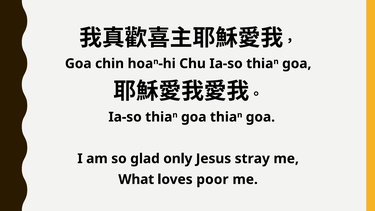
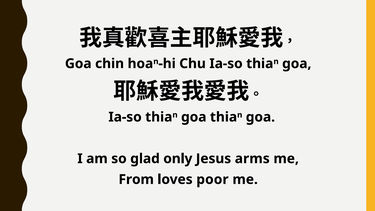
stray: stray -> arms (252, 159)
What: What -> From (136, 179)
